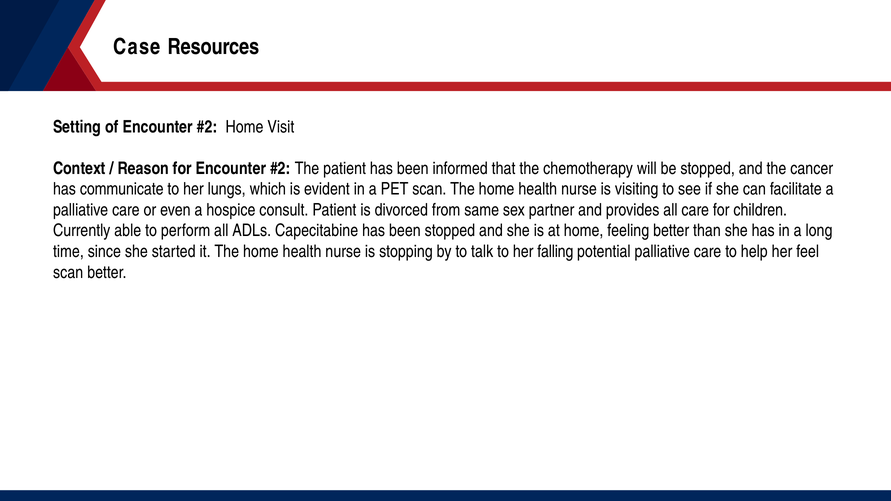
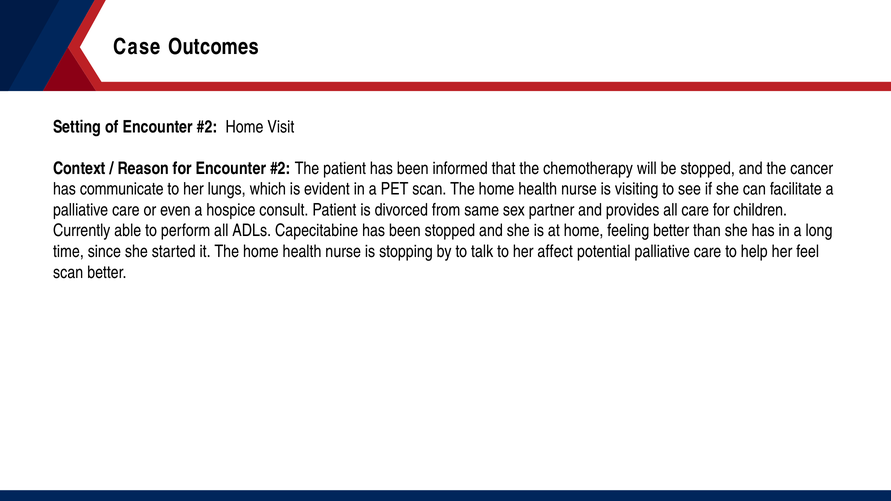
Resources: Resources -> Outcomes (213, 47)
falling: falling -> affect (555, 252)
